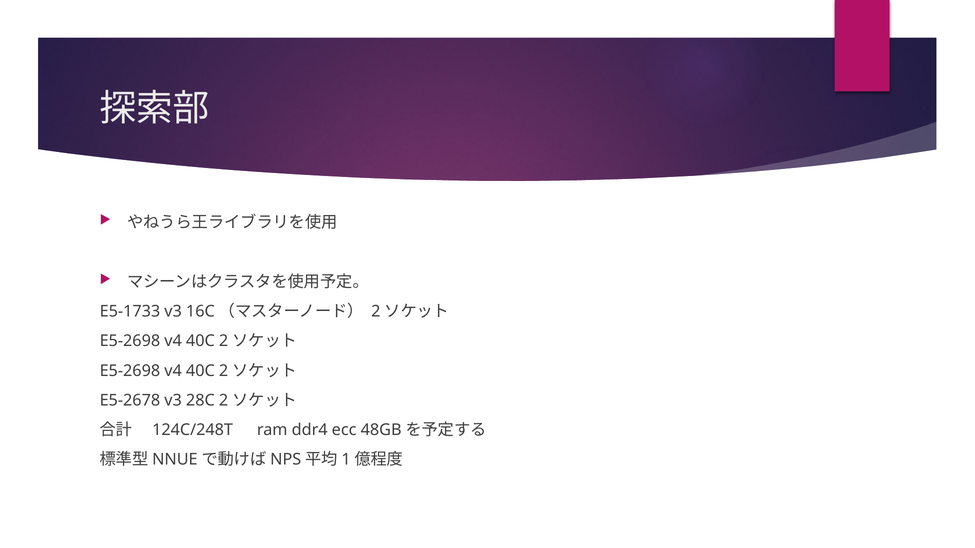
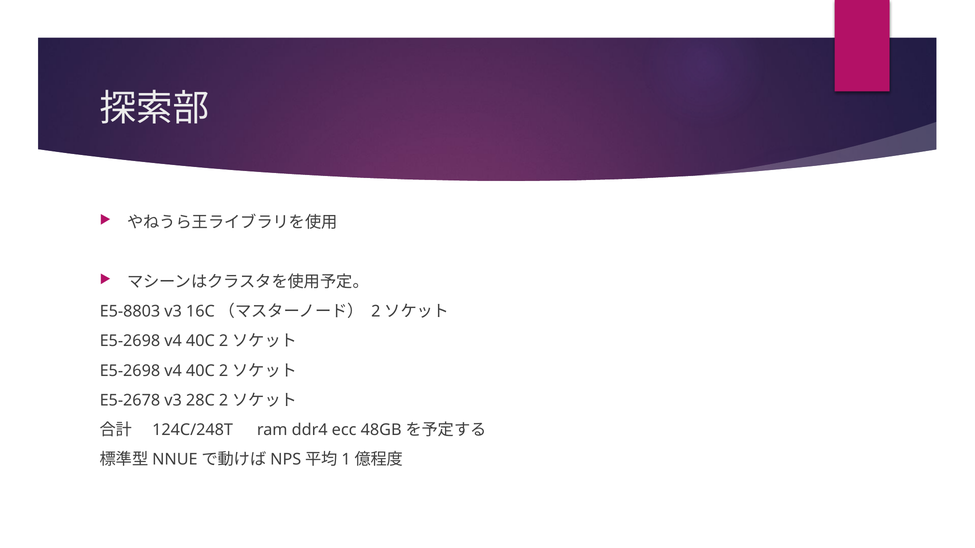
E5-1733: E5-1733 -> E5-8803 (130, 312)
